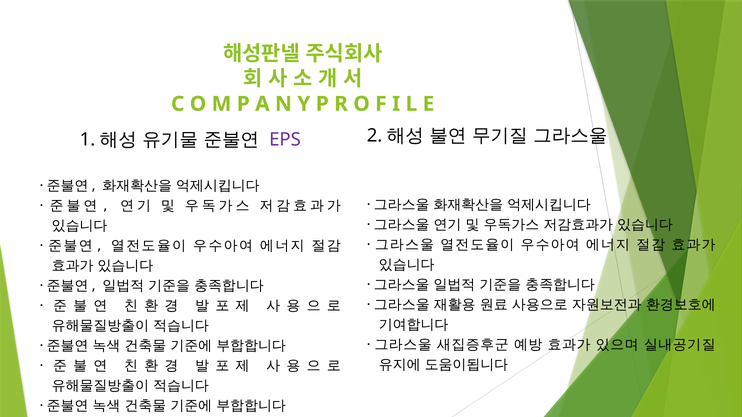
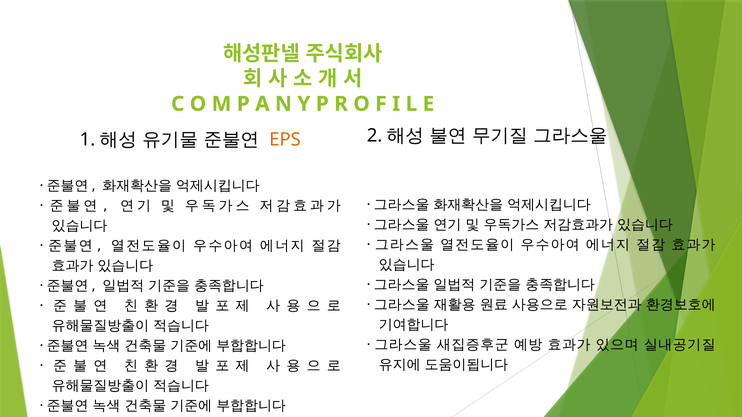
EPS colour: purple -> orange (285, 140)
